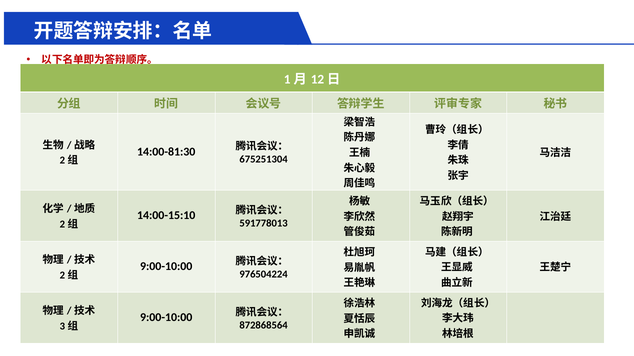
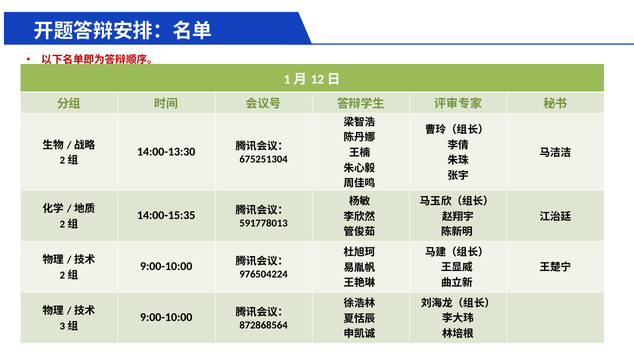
14:00-81:30: 14:00-81:30 -> 14:00-13:30 (166, 152)
14:00-15:10: 14:00-15:10 -> 14:00-15:35 (166, 216)
